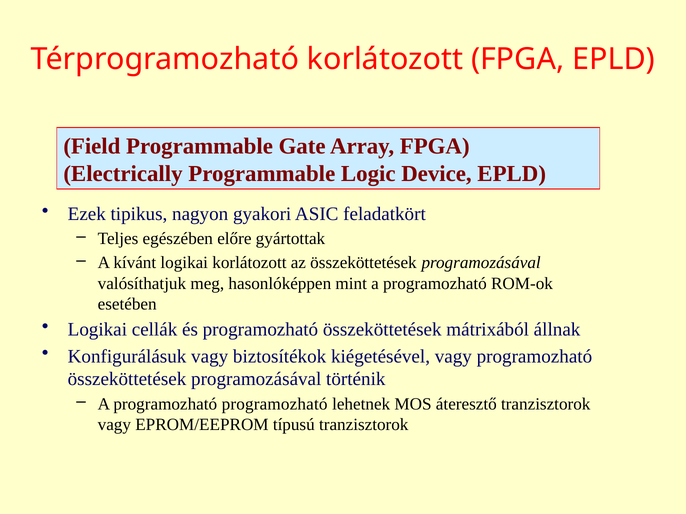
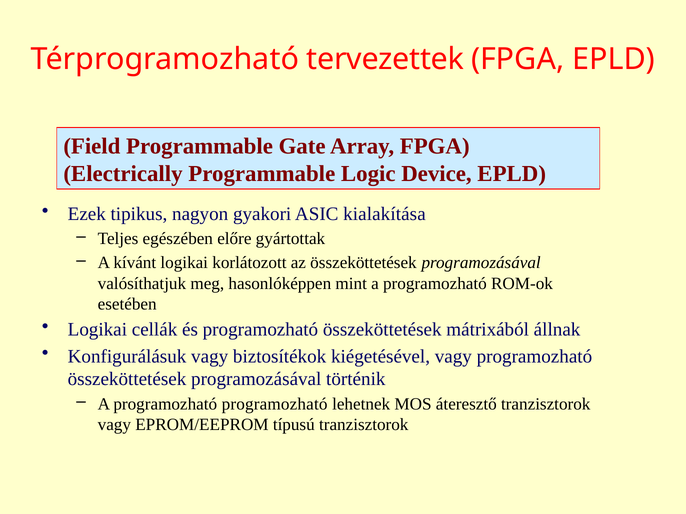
Térprogramozható korlátozott: korlátozott -> tervezettek (385, 59)
feladatkört: feladatkört -> kialakítása (384, 214)
